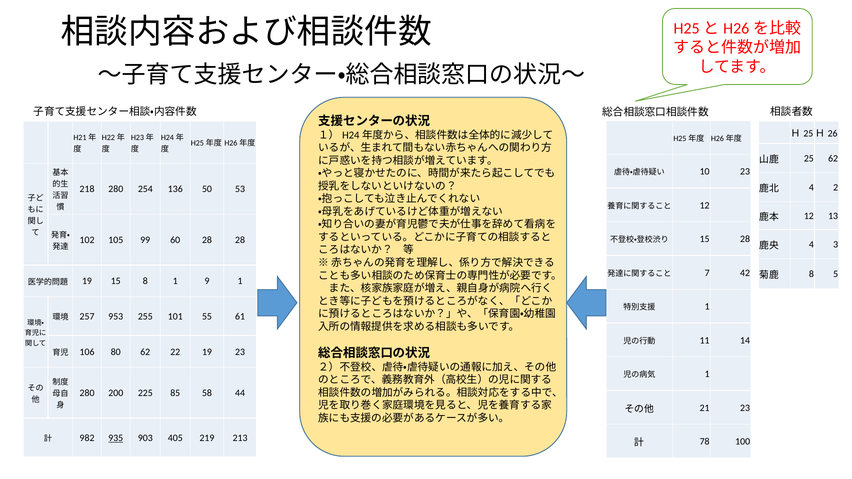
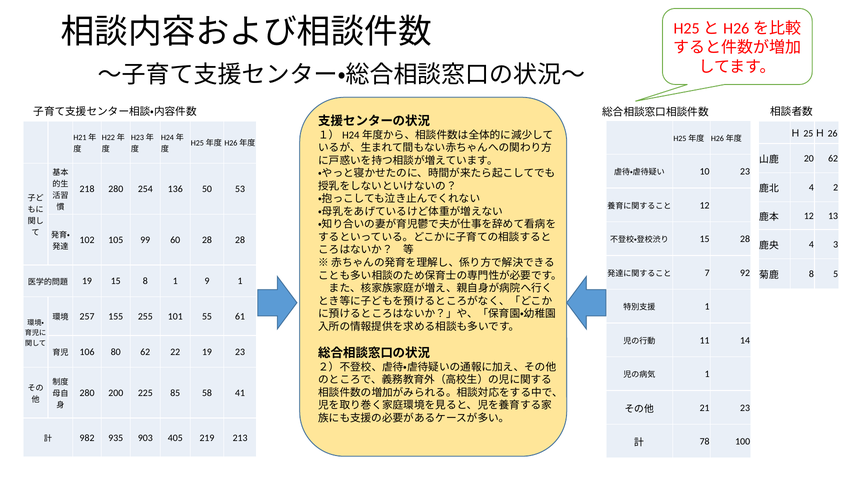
25: 25 -> 20 (809, 159)
42: 42 -> 92 (745, 273)
953: 953 -> 155 (116, 317)
44: 44 -> 41 (240, 393)
935 underline: present -> none (116, 438)
